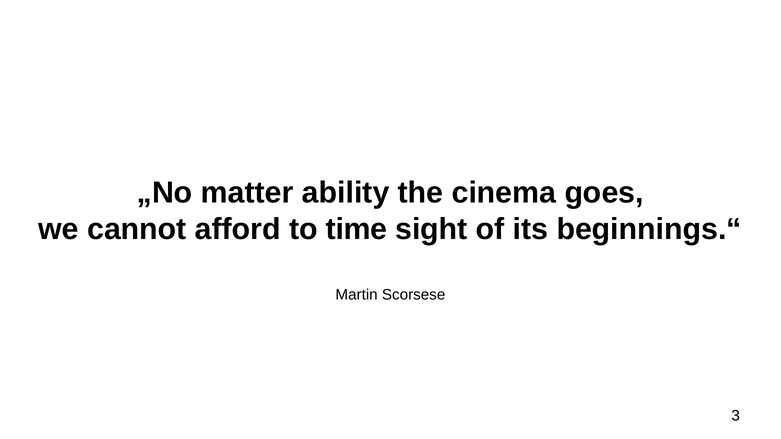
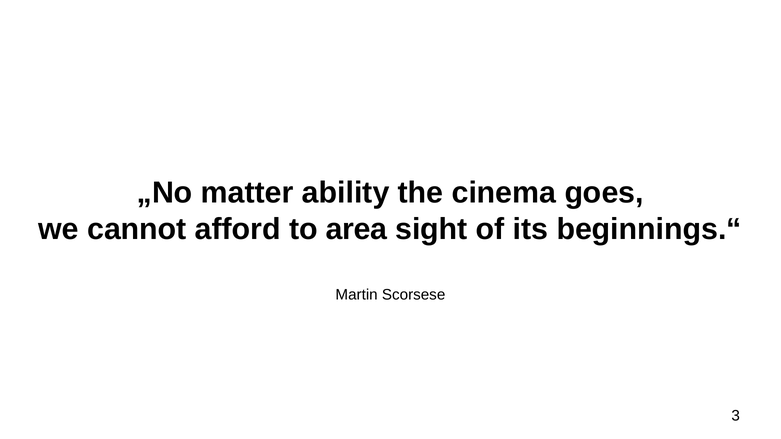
time: time -> area (357, 230)
